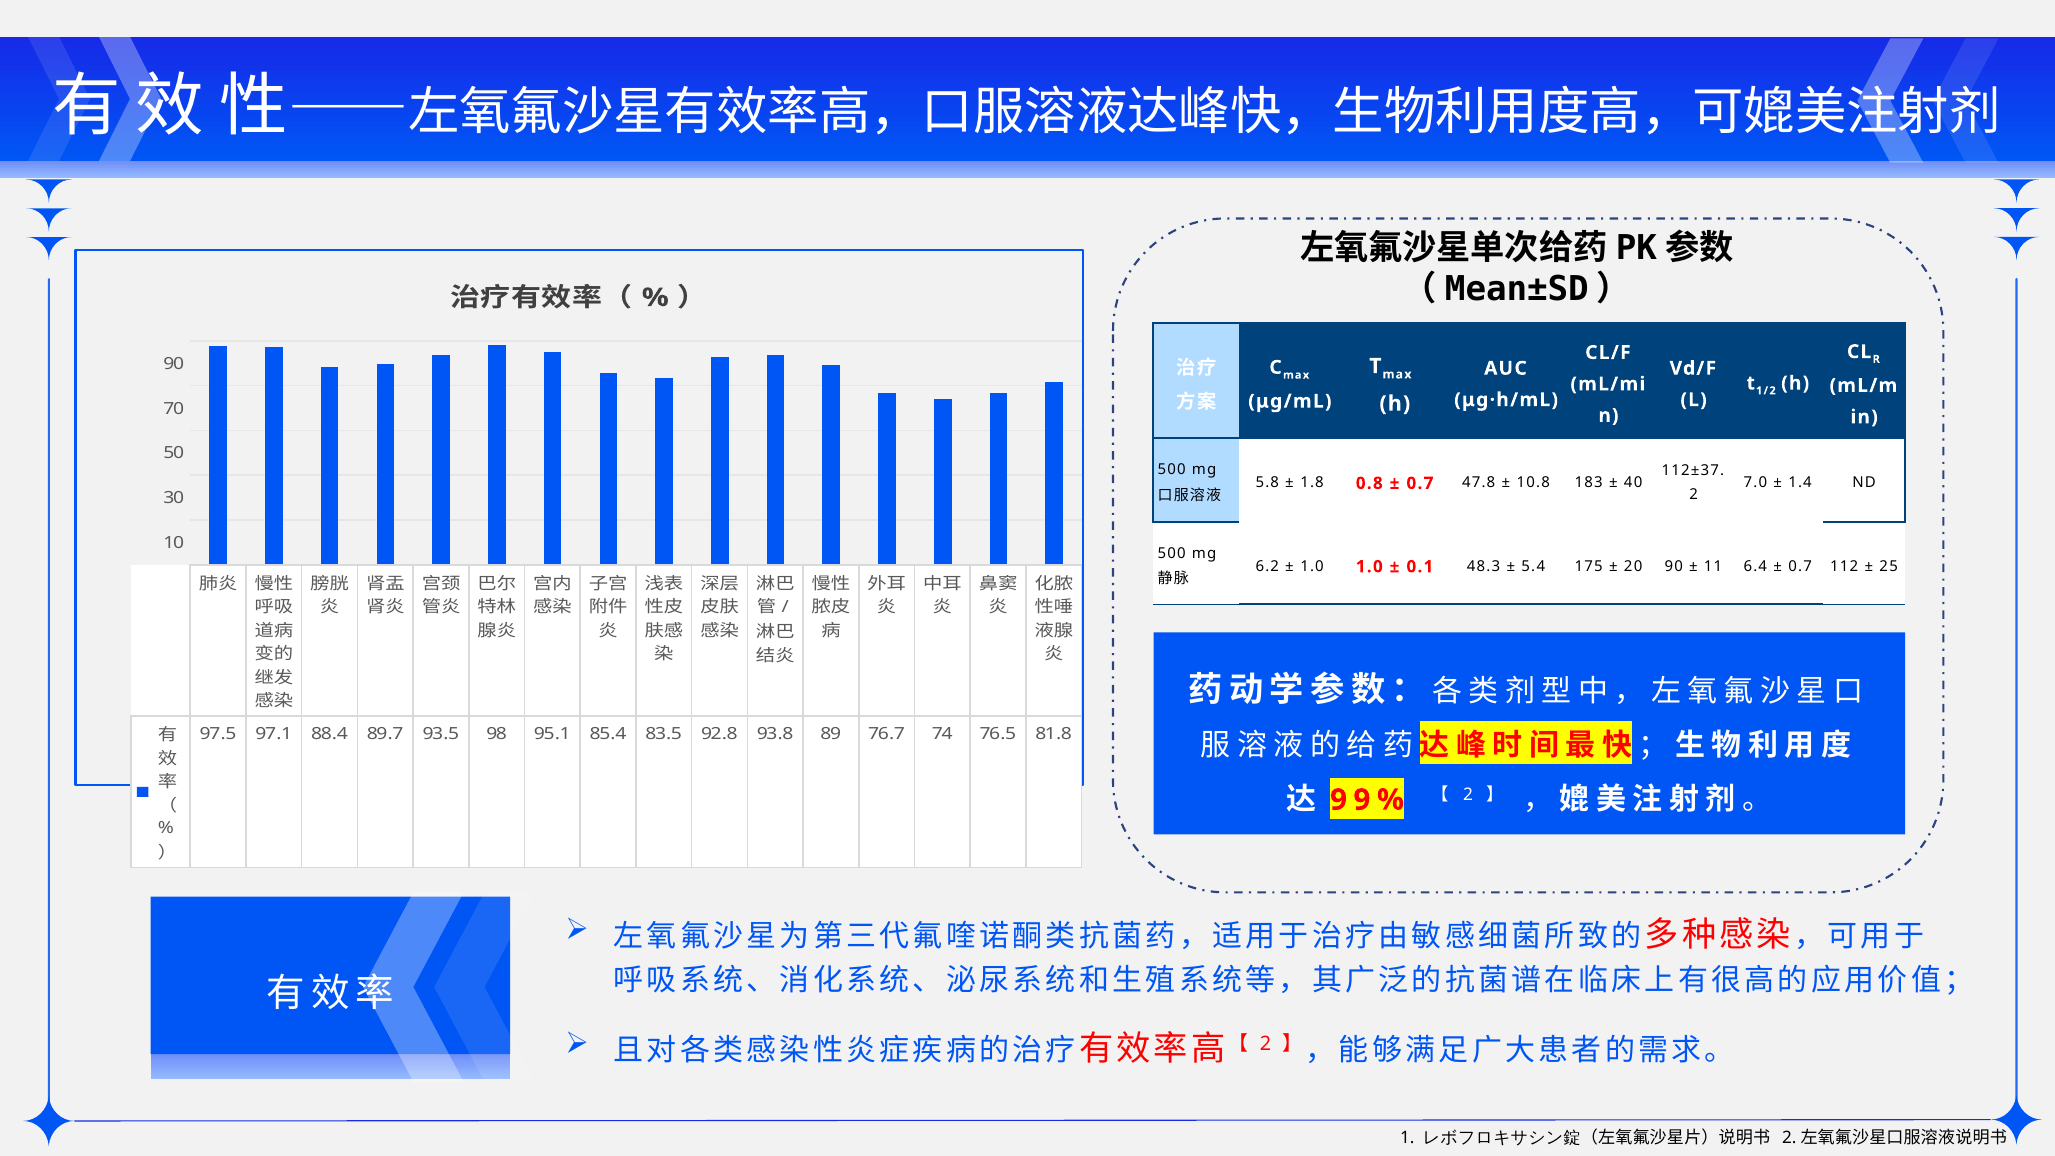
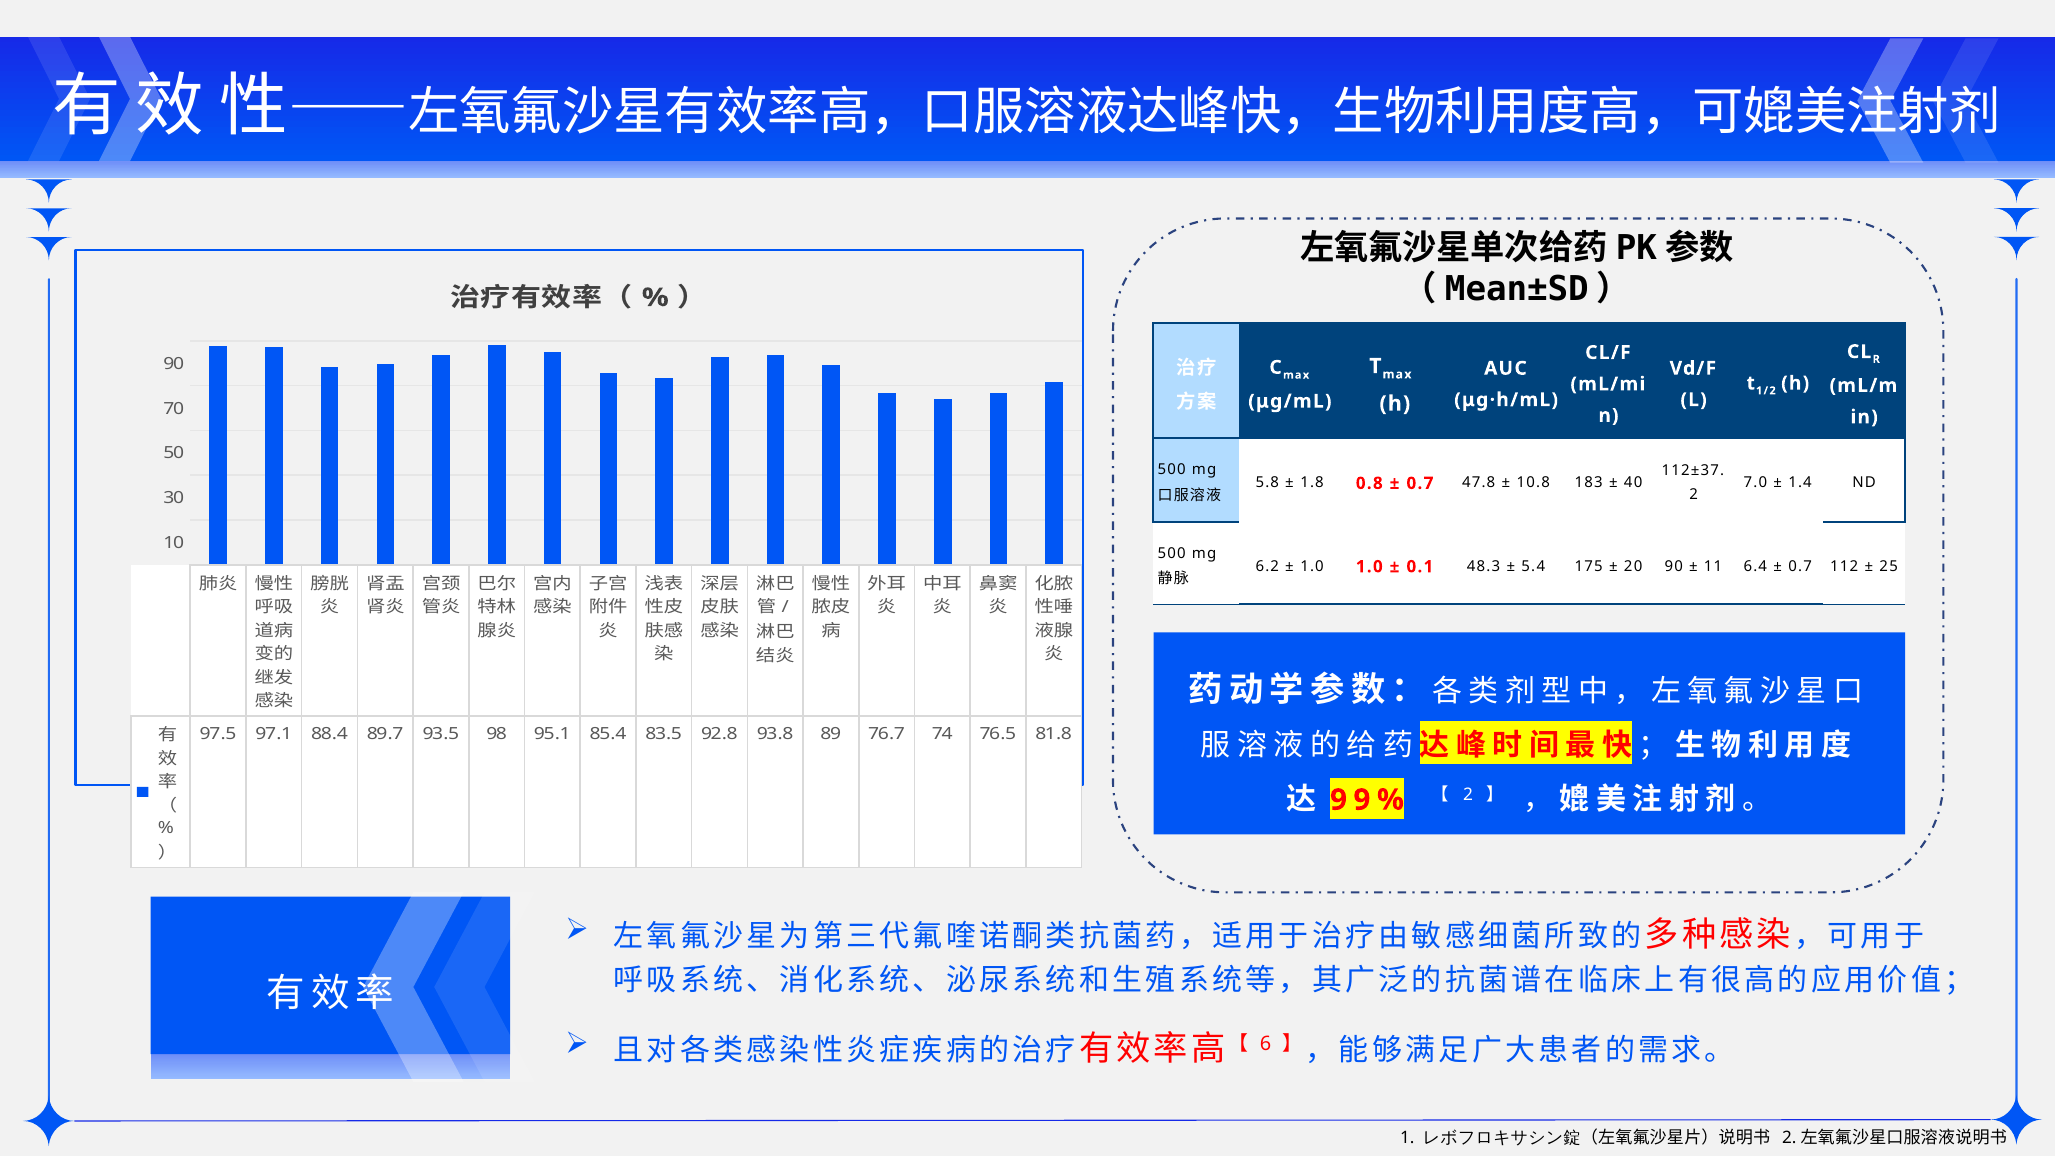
2: 2 -> 6 (1266, 1043)
